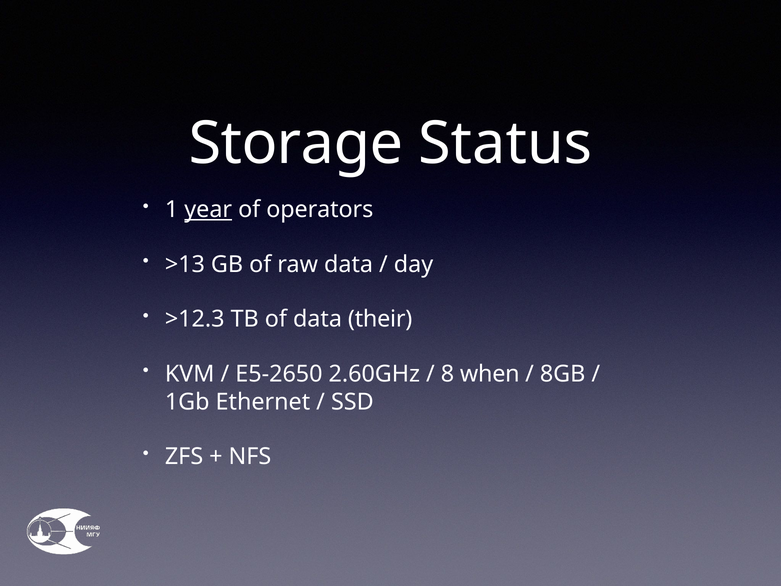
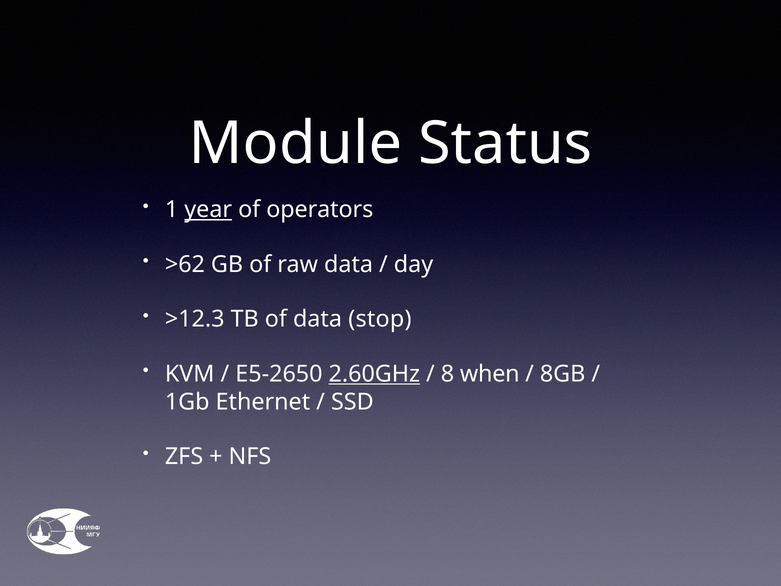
Storage: Storage -> Module (295, 143)
>13: >13 -> >62 (185, 264)
their: their -> stop (380, 319)
2.60GHz underline: none -> present (374, 374)
